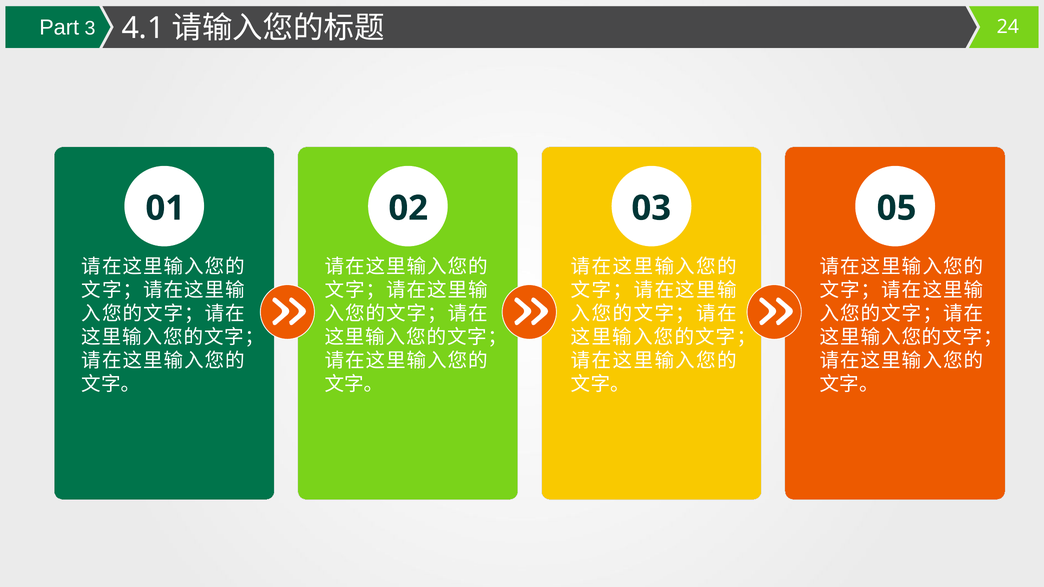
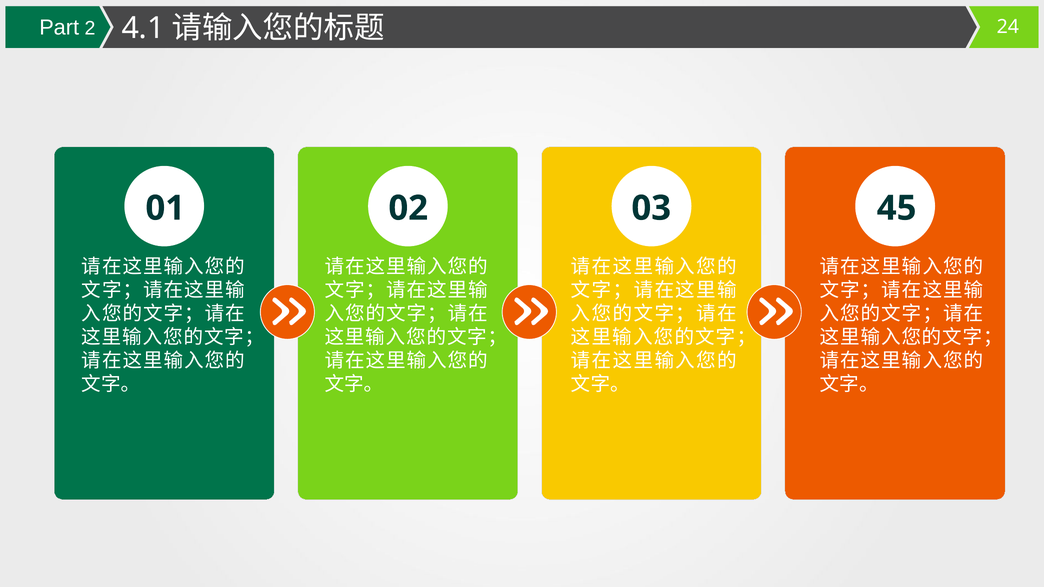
3: 3 -> 2 (90, 28)
05: 05 -> 45 (897, 208)
